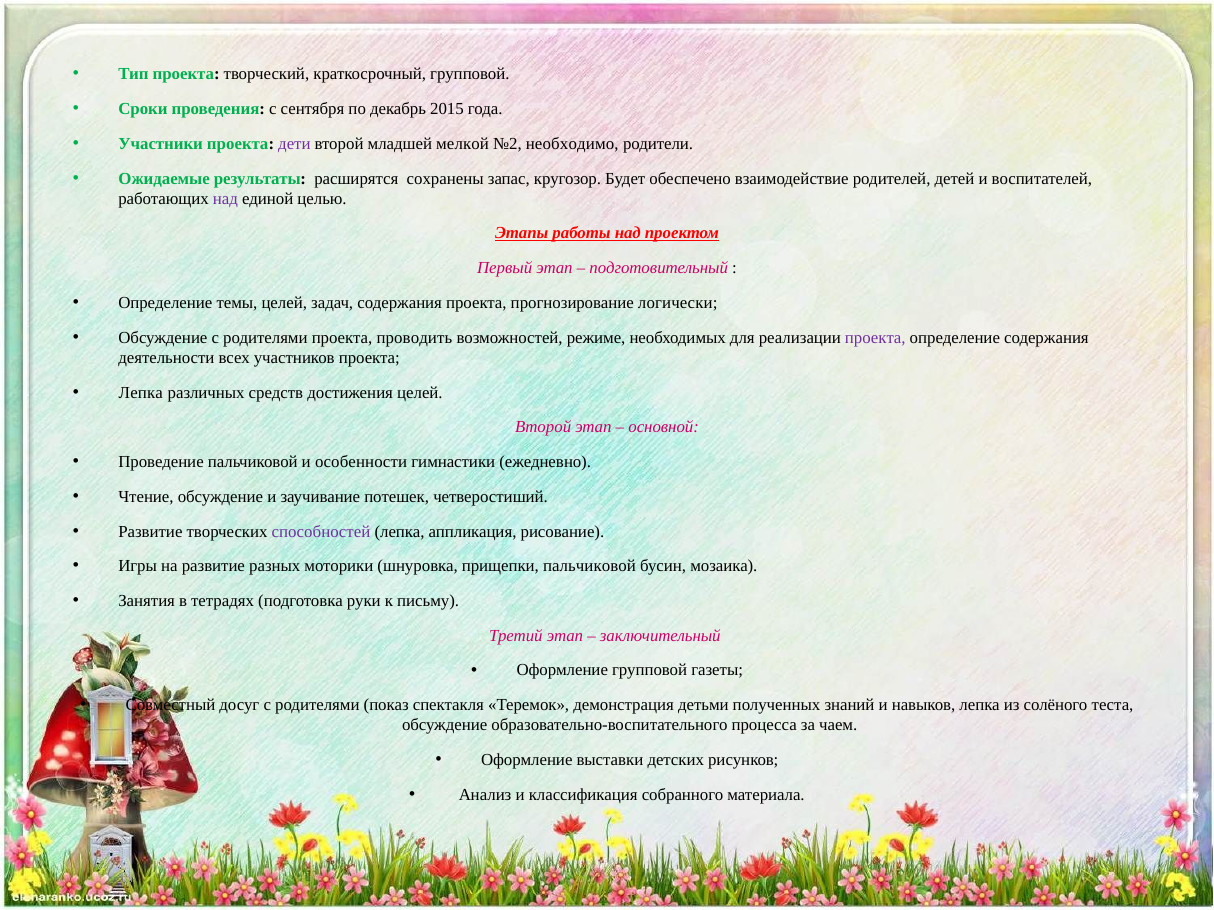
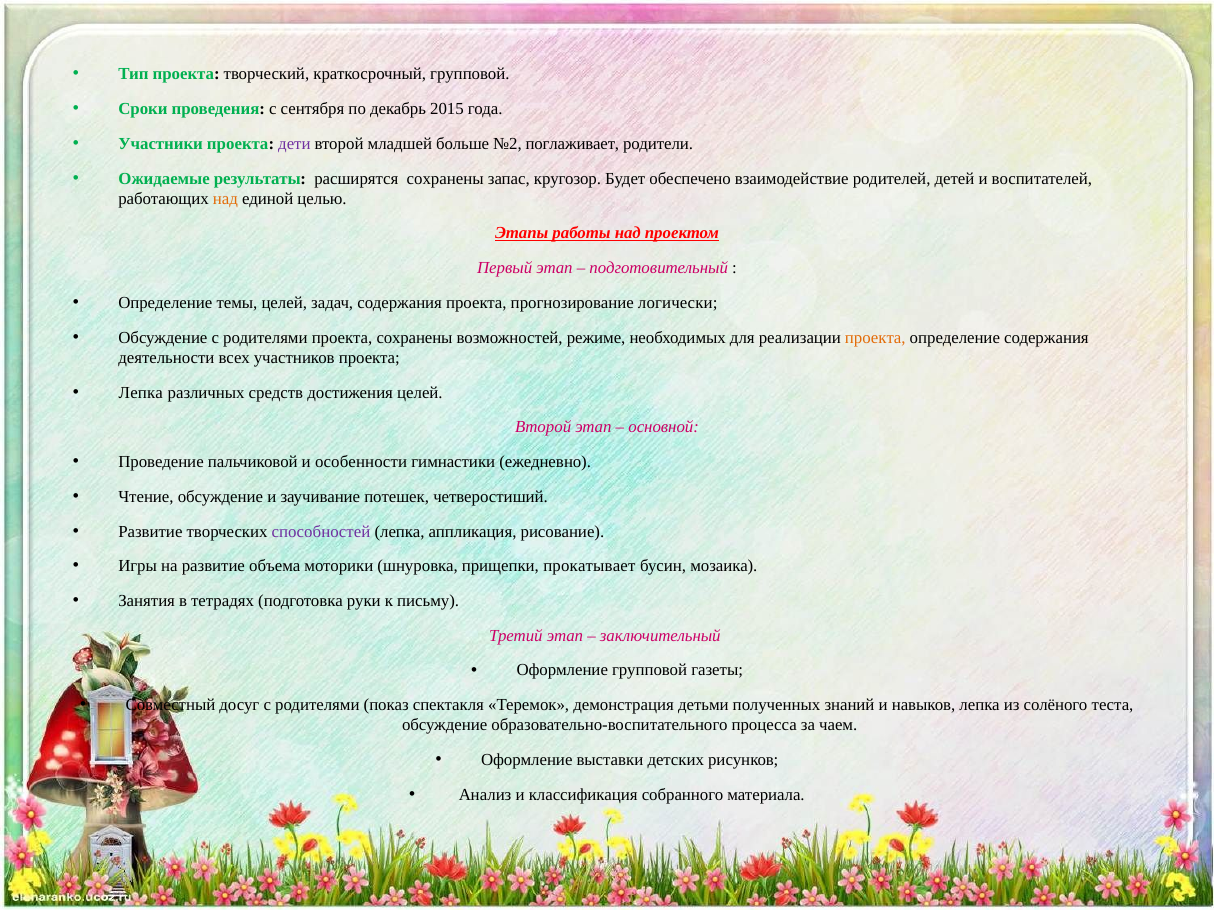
мелкой: мелкой -> больше (463, 144)
необходимо: необходимо -> поглаживает (572, 144)
над colour: purple -> orange (225, 199)
проекта проводить: проводить -> сохранены (414, 338)
проекта colour: purple -> orange (875, 338)
разных: разных -> объема (275, 567)
прищепки пальчиковой: пальчиковой -> прокатывает (589, 567)
